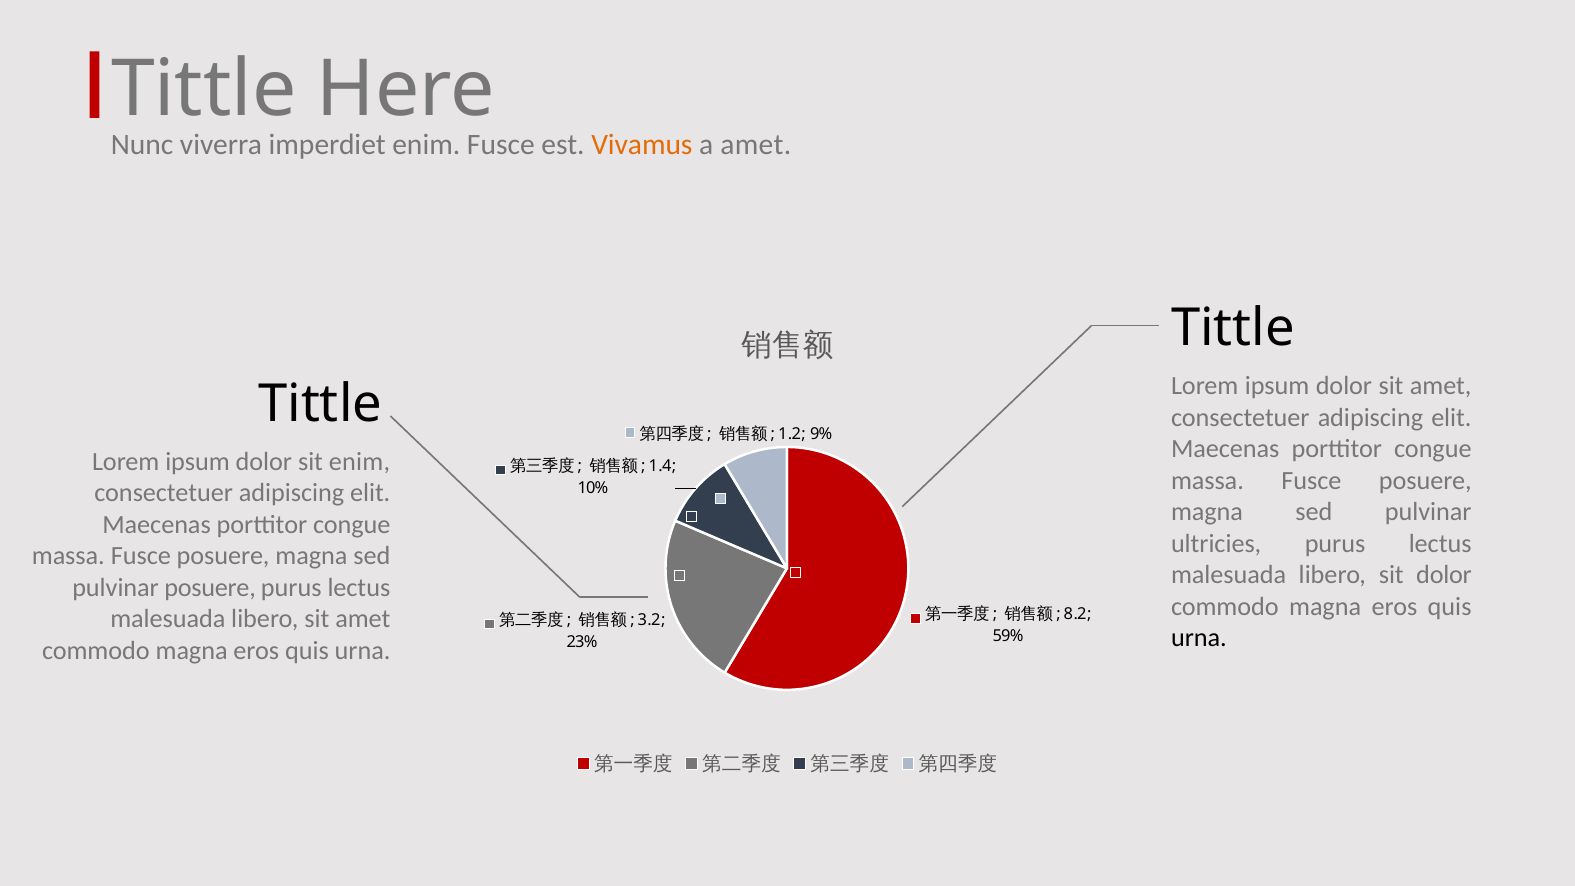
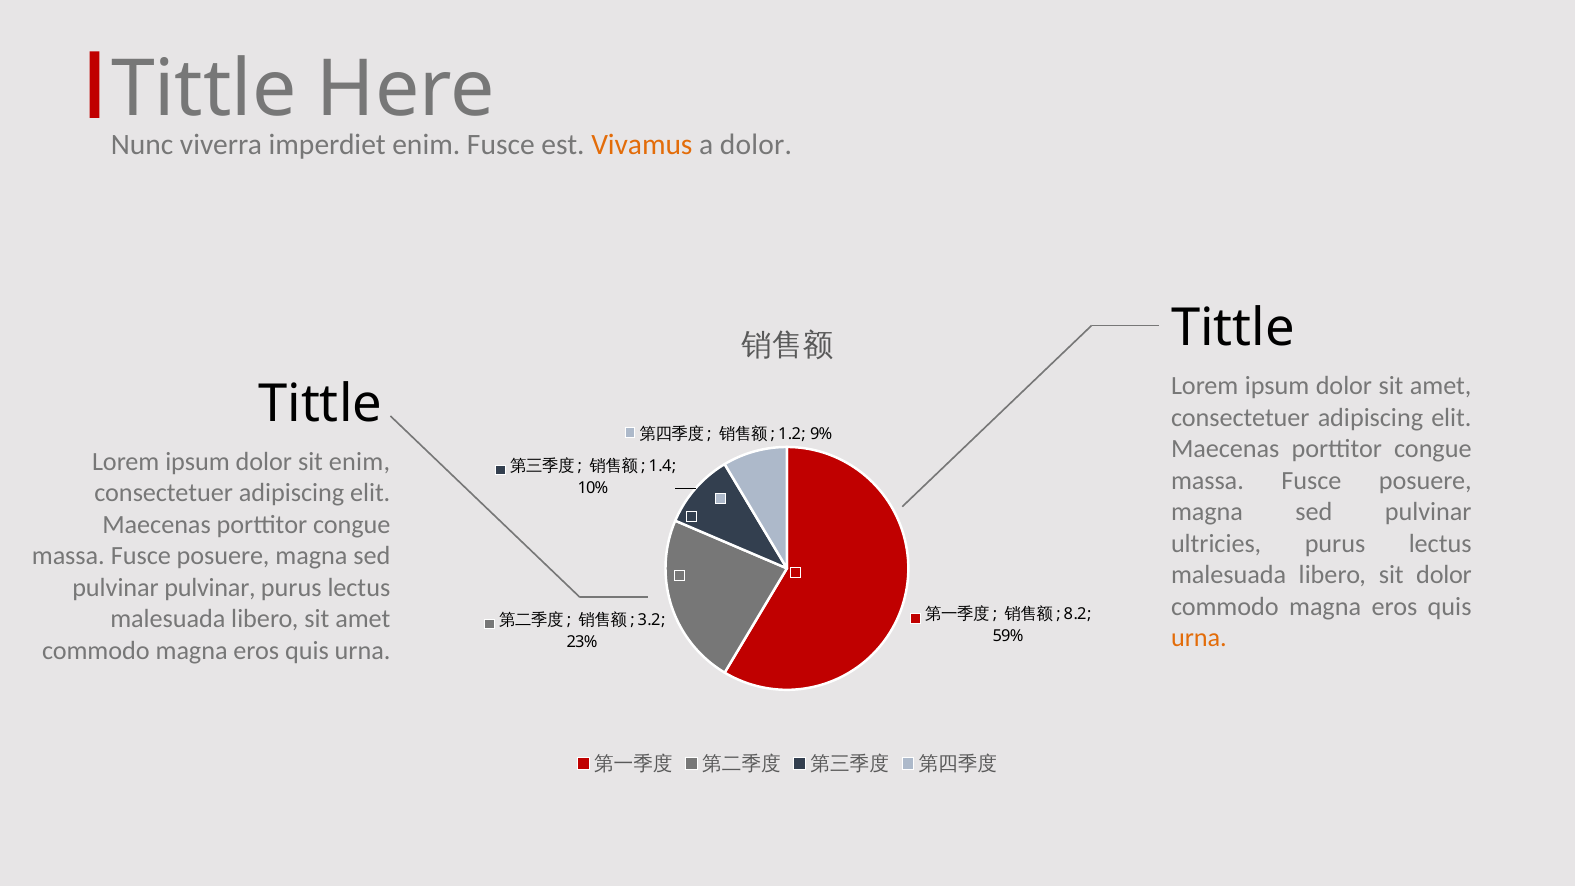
a amet: amet -> dolor (756, 145)
pulvinar posuere: posuere -> pulvinar (210, 588)
urna colour: black -> orange (1199, 638)
